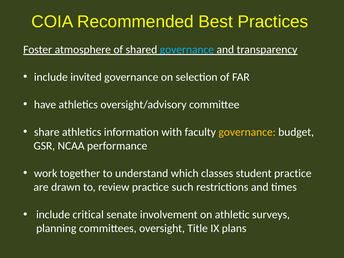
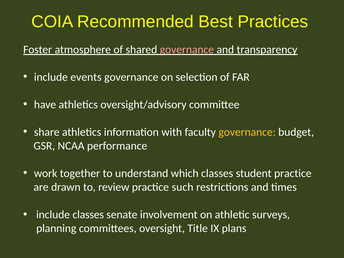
governance colour: light blue -> pink (187, 49)
invited: invited -> events (86, 77)
include critical: critical -> classes (88, 215)
